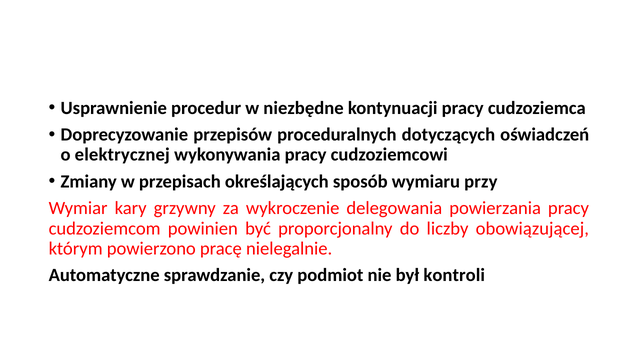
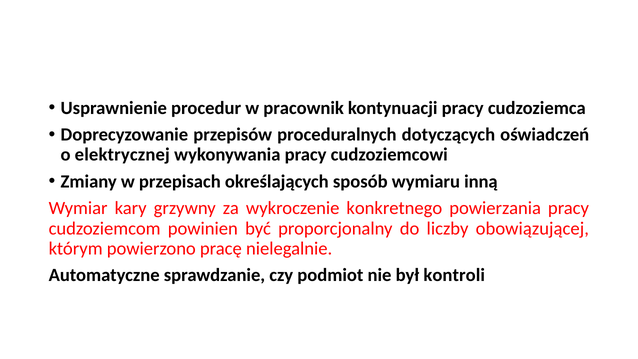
niezbędne: niezbędne -> pracownik (304, 108)
przy: przy -> inną (481, 181)
delegowania: delegowania -> konkretnego (394, 208)
